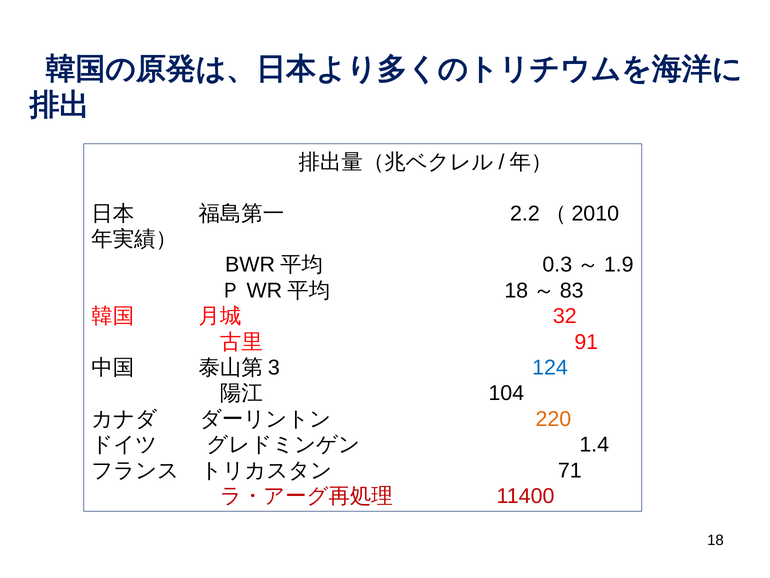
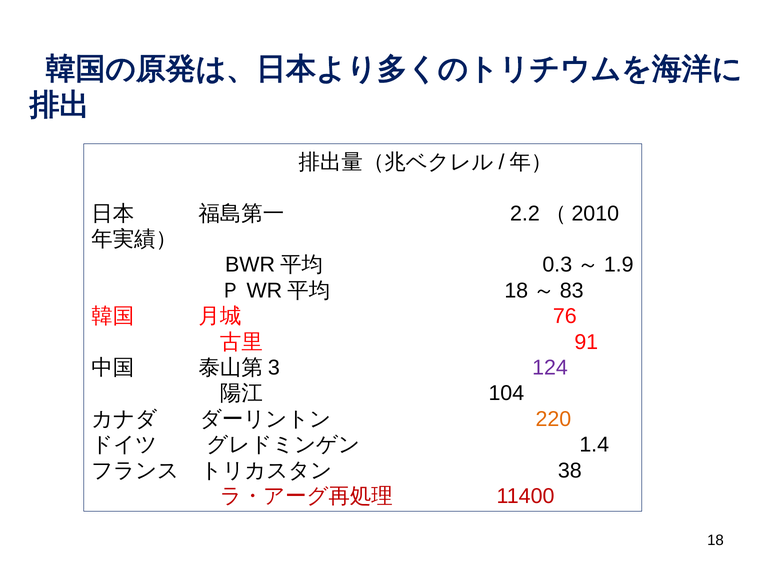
32: 32 -> 76 (565, 316)
124 colour: blue -> purple (550, 367)
71: 71 -> 38 (570, 470)
